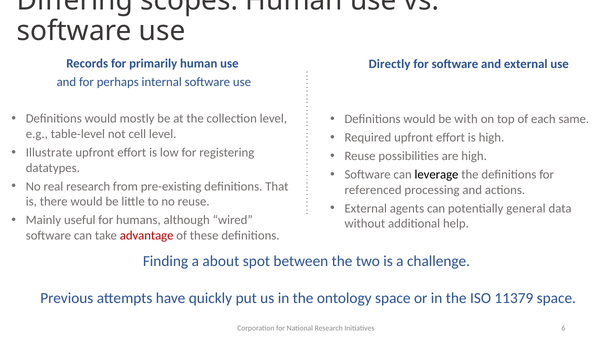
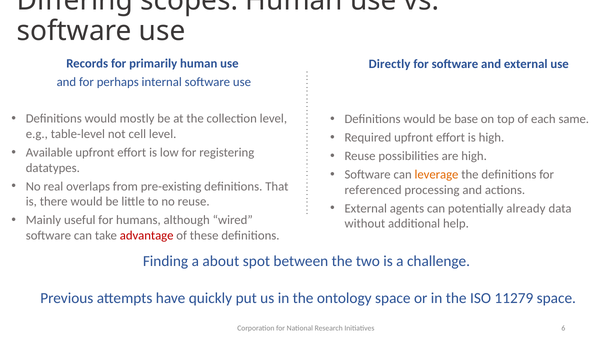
with: with -> base (466, 119)
Illustrate: Illustrate -> Available (49, 153)
leverage colour: black -> orange (437, 175)
real research: research -> overlaps (88, 186)
general: general -> already (526, 209)
11379: 11379 -> 11279 (514, 298)
